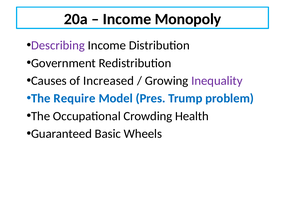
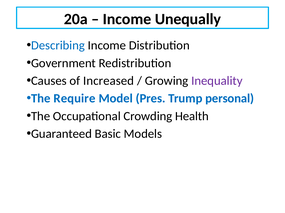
Monopoly: Monopoly -> Unequally (188, 19)
Describing colour: purple -> blue (58, 46)
problem: problem -> personal (230, 99)
Wheels: Wheels -> Models (143, 134)
